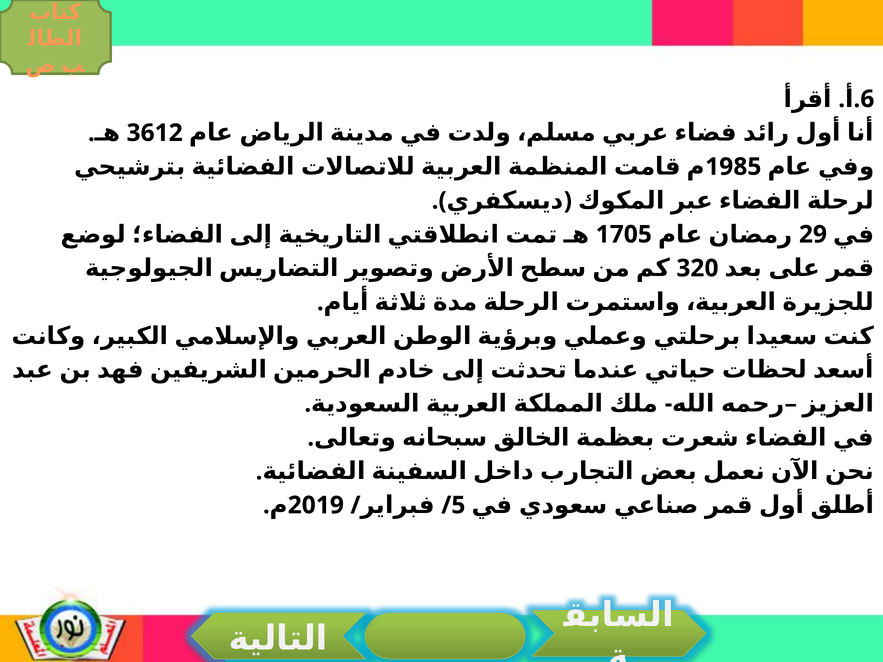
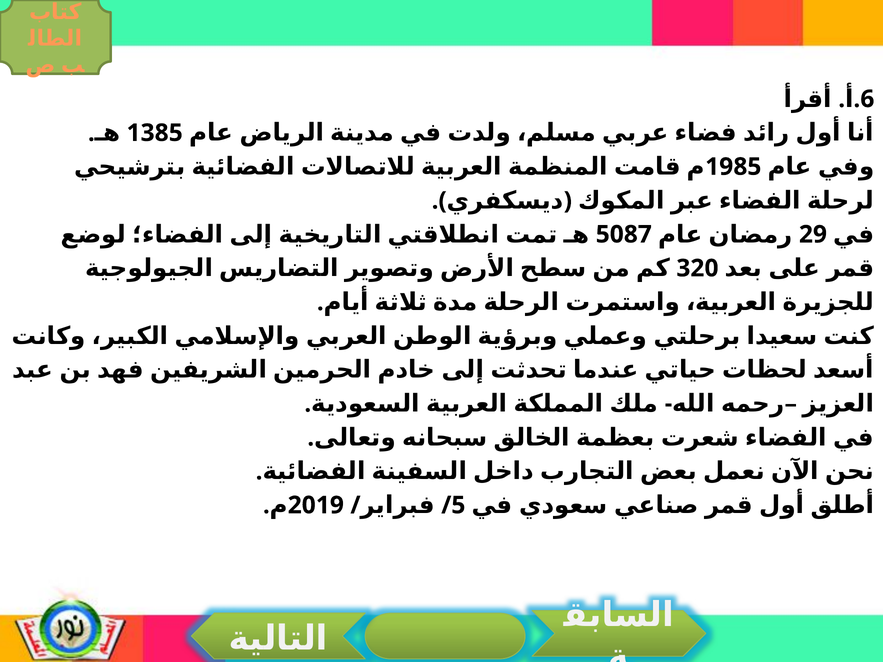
3612: 3612 -> 1385 (155, 133)
1705: 1705 -> 5087 (624, 235)
